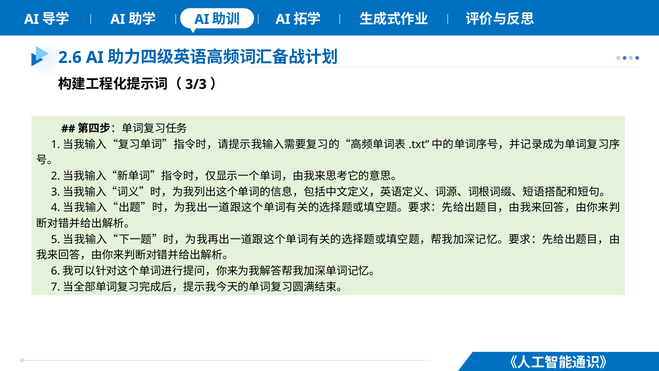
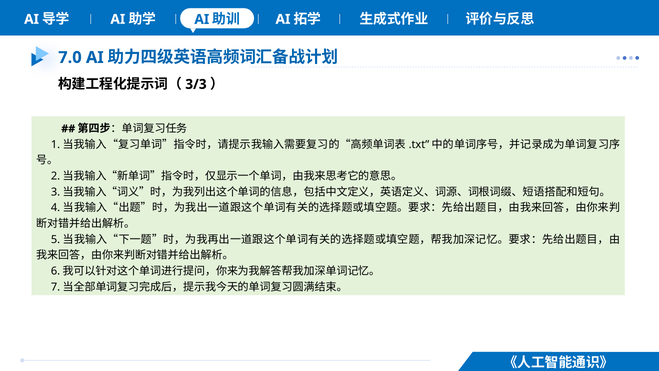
2.6: 2.6 -> 7.0 (70, 57)
